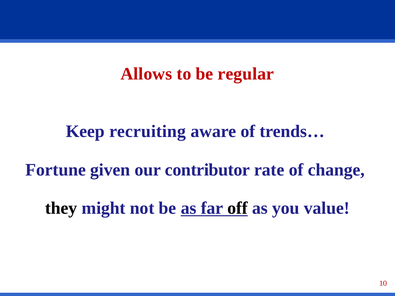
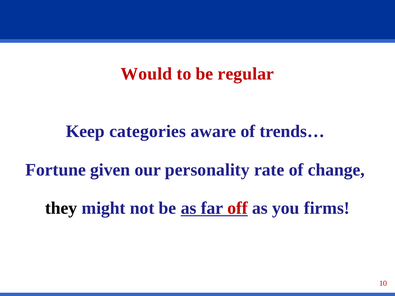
Allows: Allows -> Would (146, 74)
recruiting: recruiting -> categories (148, 131)
contributor: contributor -> personality (207, 170)
off colour: black -> red (238, 208)
value: value -> firms (327, 208)
